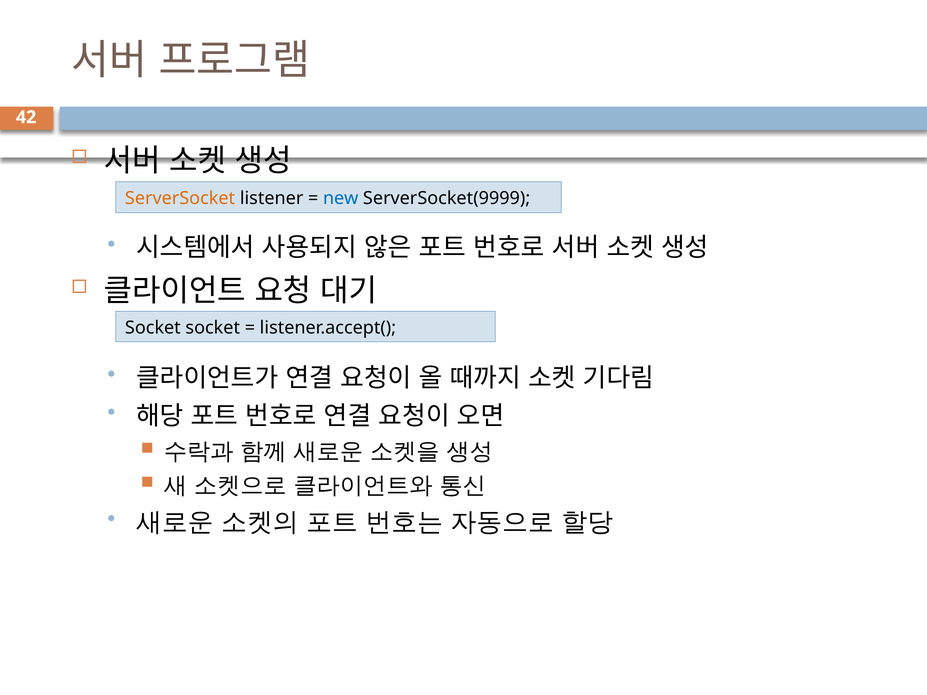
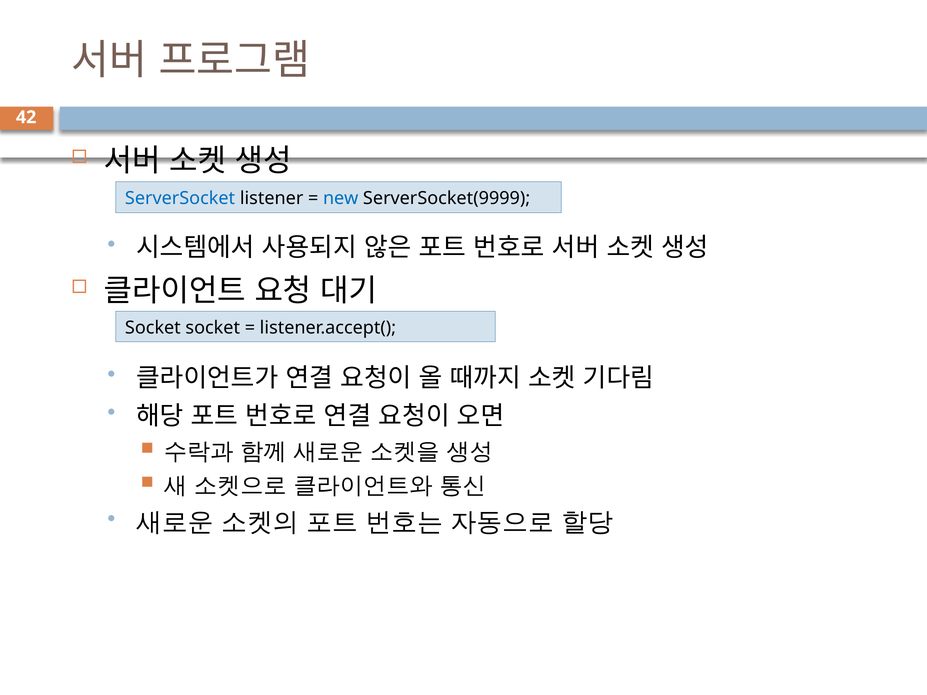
ServerSocket colour: orange -> blue (180, 199)
